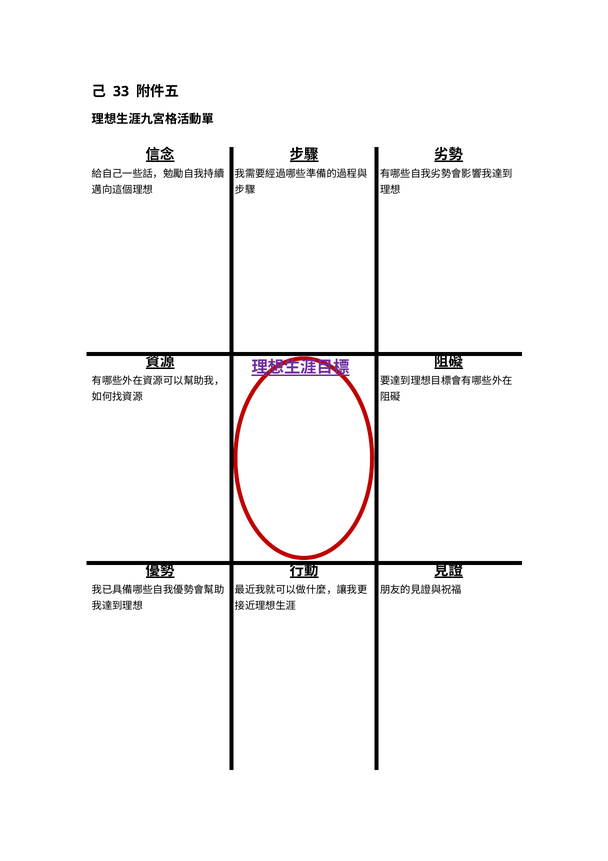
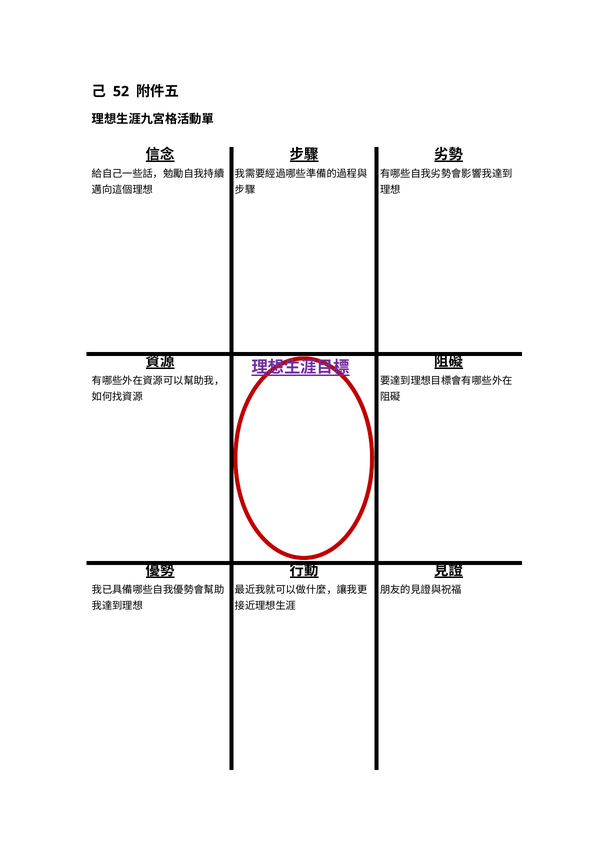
33: 33 -> 52 (121, 91)
